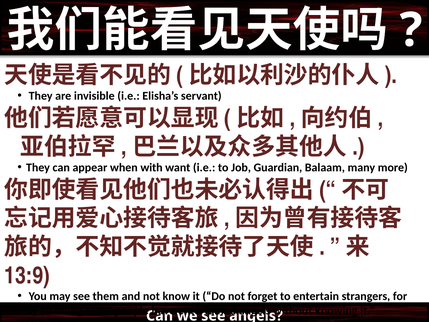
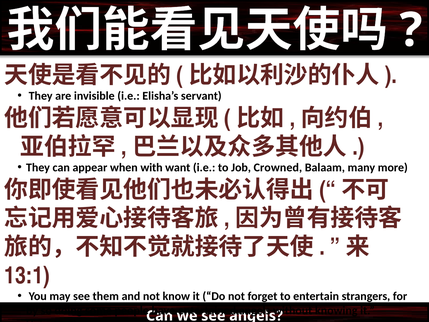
Guardian: Guardian -> Crowned (278, 167)
13:9: 13:9 -> 13:1 (27, 275)
